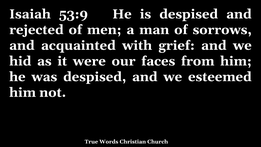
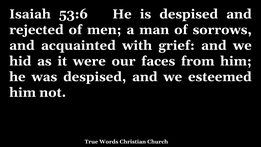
53:9: 53:9 -> 53:6 (73, 14)
